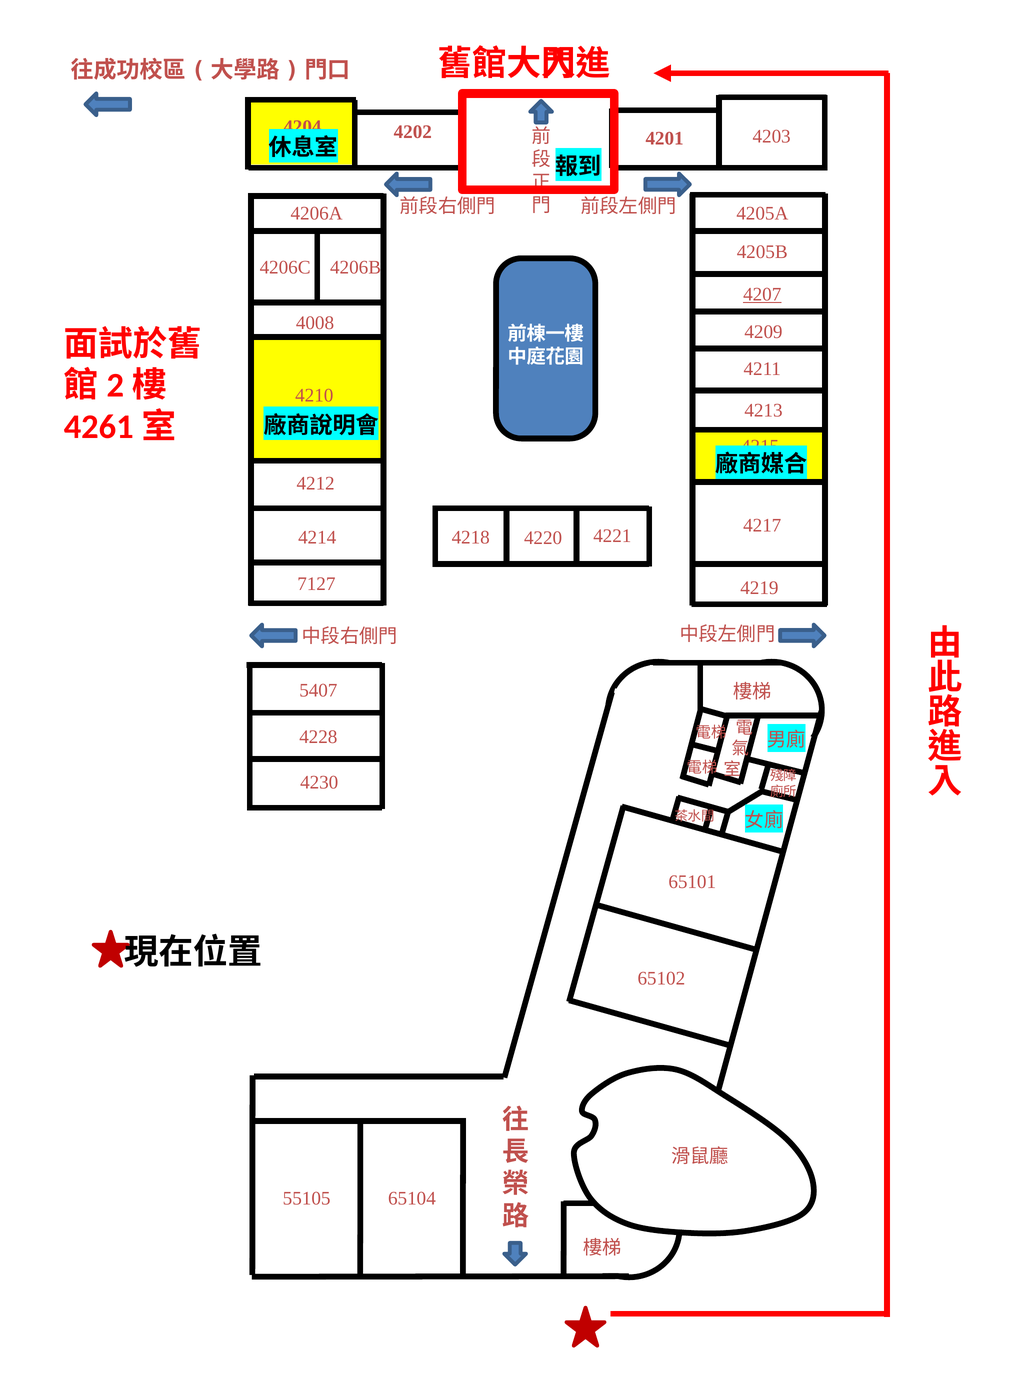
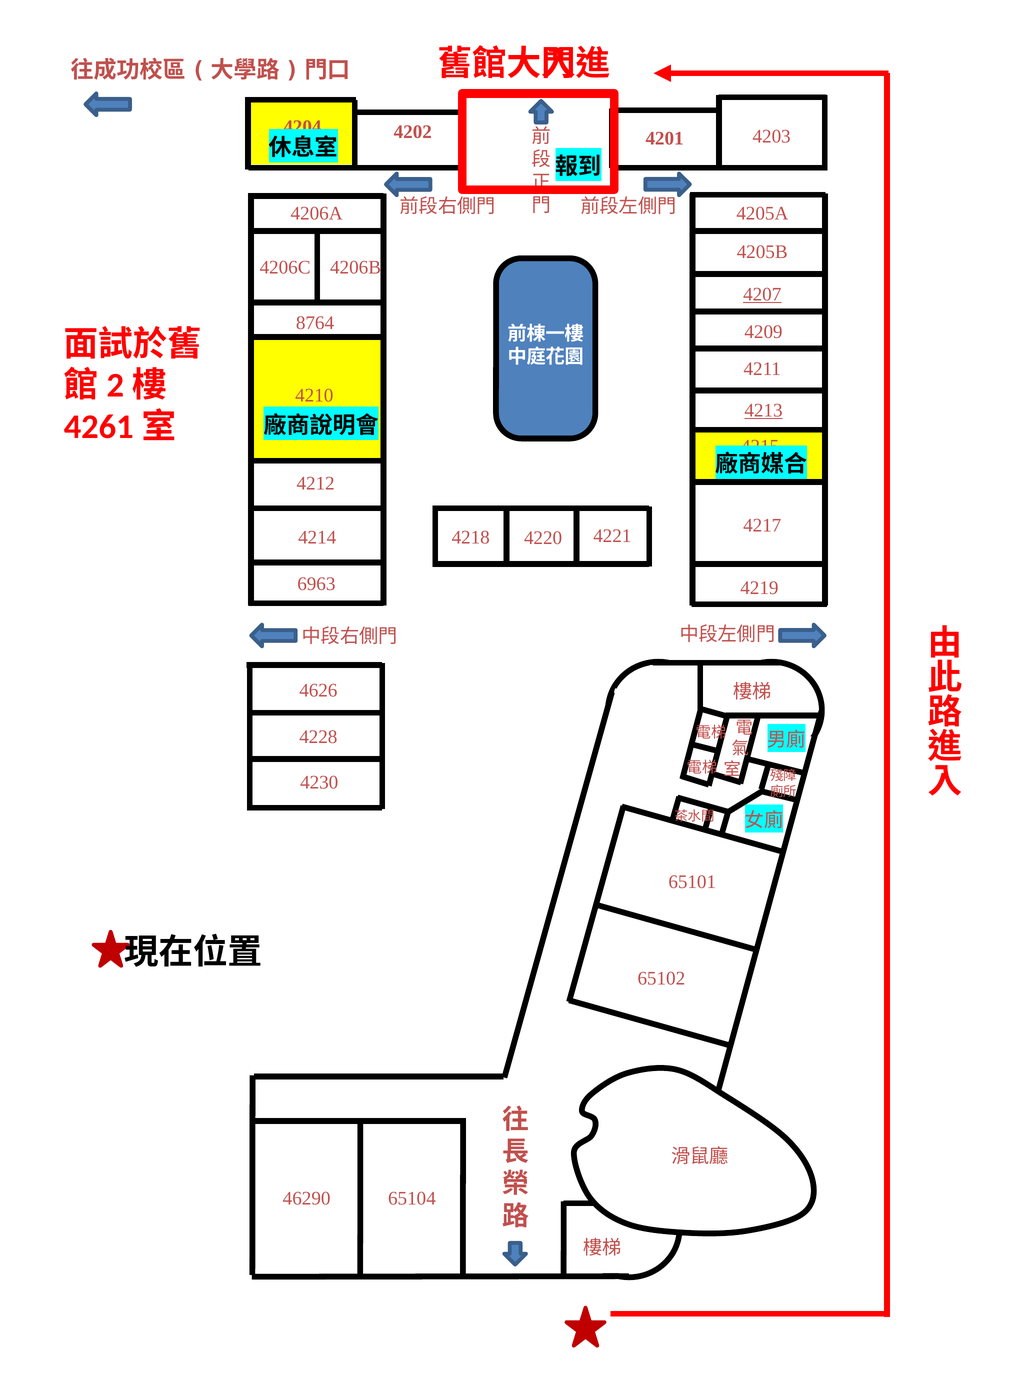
4008: 4008 -> 8764 (315, 323)
4213 underline: none -> present (764, 410)
7127: 7127 -> 6963 (316, 584)
5407: 5407 -> 4626 (318, 690)
55105: 55105 -> 46290 (307, 1199)
